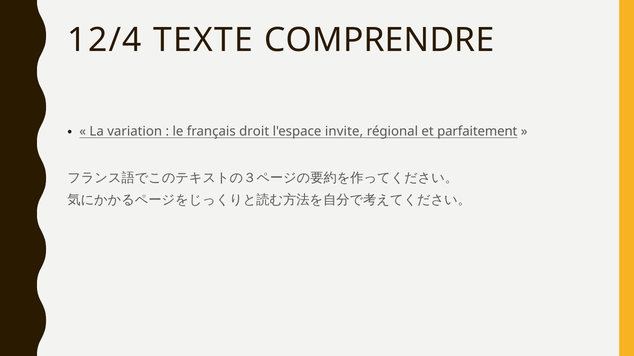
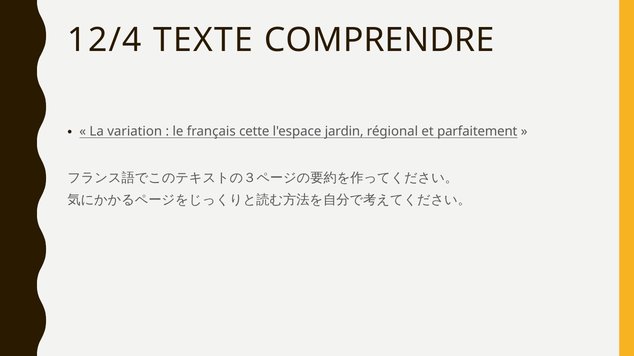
droit: droit -> cette (254, 132)
invite: invite -> jardin (344, 132)
